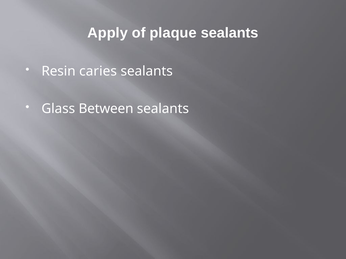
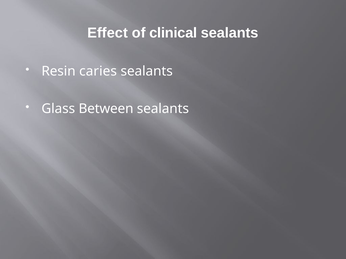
Apply: Apply -> Effect (108, 33)
plaque: plaque -> clinical (173, 33)
